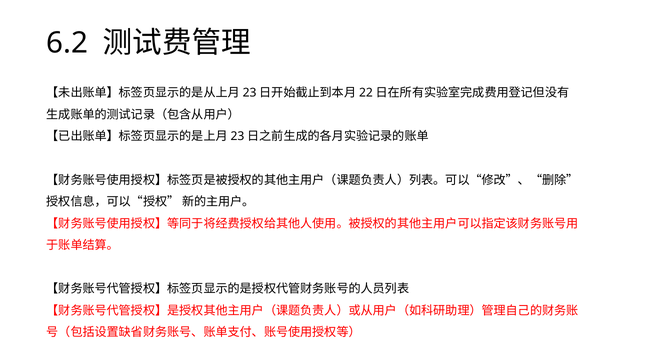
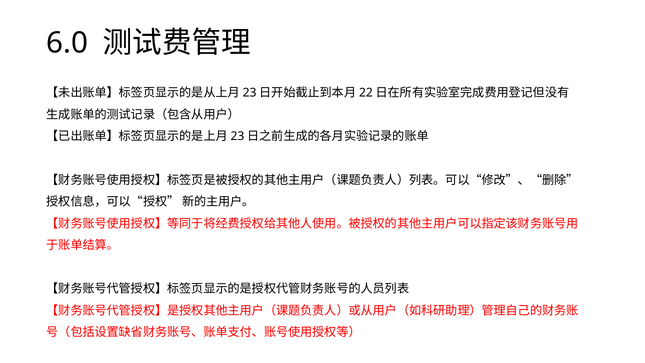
6.2: 6.2 -> 6.0 (67, 43)
